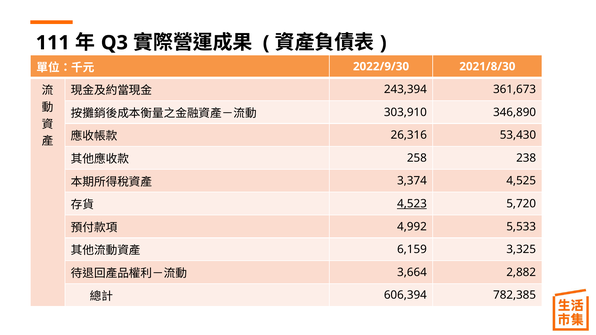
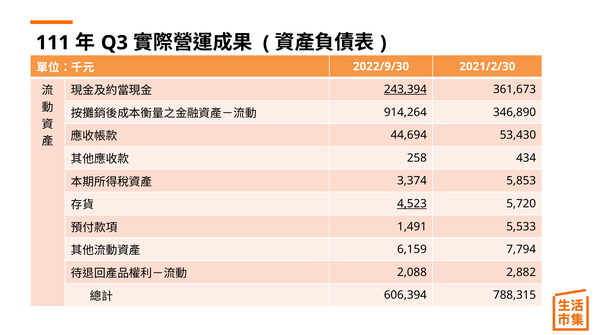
2021/8/30: 2021/8/30 -> 2021/2/30 (487, 67)
243,394 underline: none -> present (405, 89)
303,910: 303,910 -> 914,264 (405, 112)
26,316: 26,316 -> 44,694 (409, 135)
238: 238 -> 434 (526, 158)
4,525: 4,525 -> 5,853 (521, 181)
4,992: 4,992 -> 1,491 (412, 227)
3,325: 3,325 -> 7,794 (521, 250)
3,664: 3,664 -> 2,088 (412, 272)
782,385: 782,385 -> 788,315 (515, 295)
